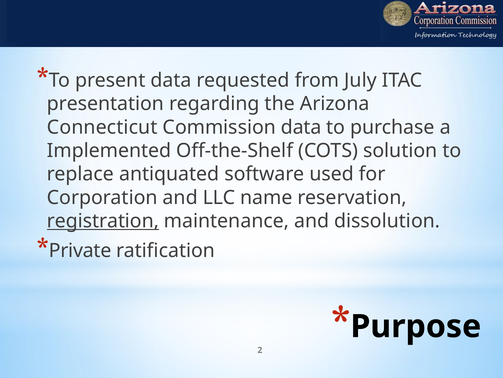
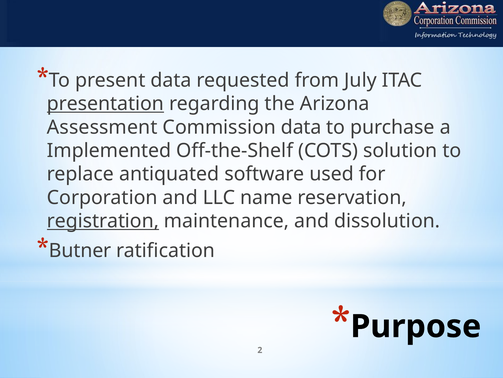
presentation underline: none -> present (106, 104)
Connecticut: Connecticut -> Assessment (102, 127)
Private: Private -> Butner (80, 250)
